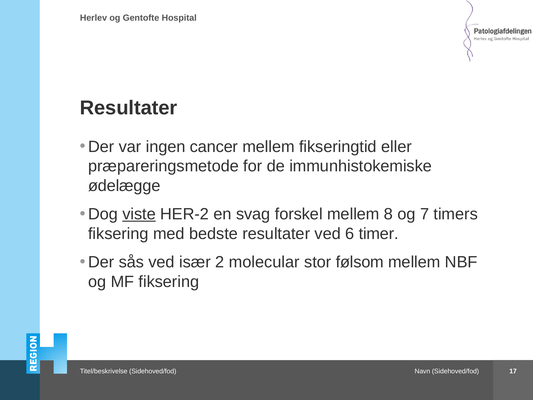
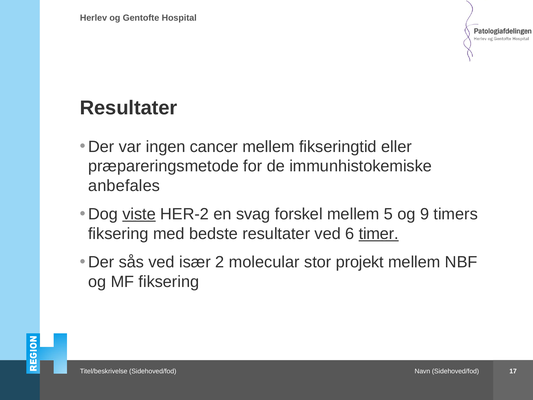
ødelægge: ødelægge -> anbefales (124, 186)
8: 8 -> 5 (388, 214)
7: 7 -> 9 (425, 214)
timer underline: none -> present (379, 234)
følsom: følsom -> projekt (360, 262)
